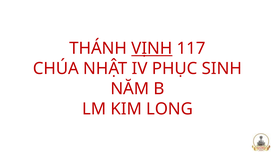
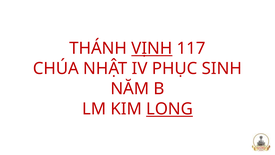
LONG underline: none -> present (170, 109)
